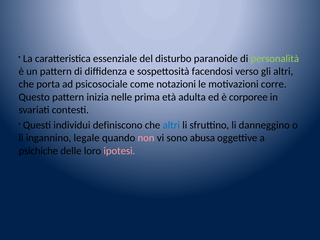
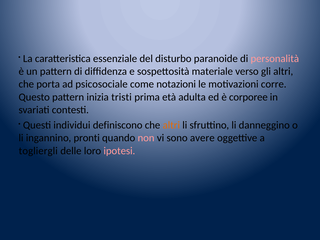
personalità colour: light green -> pink (275, 59)
facendosi: facendosi -> materiale (212, 71)
nelle: nelle -> tristi (122, 97)
altri colour: blue -> orange (171, 125)
legale: legale -> pronti (87, 138)
abusa: abusa -> avere (202, 138)
psichiche: psichiche -> togliergli (38, 151)
